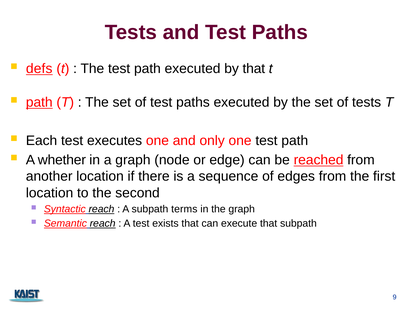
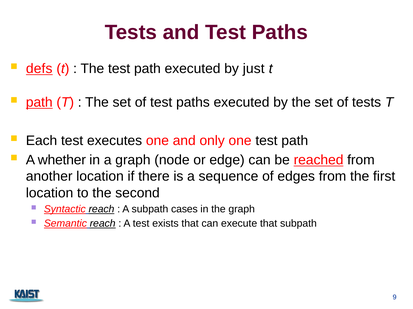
by that: that -> just (254, 69)
terms: terms -> cases (184, 210)
